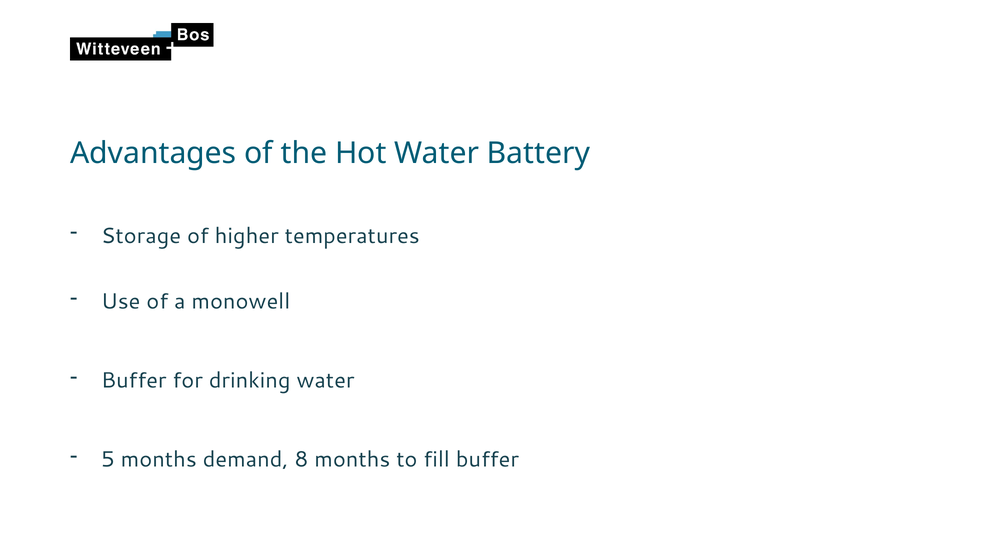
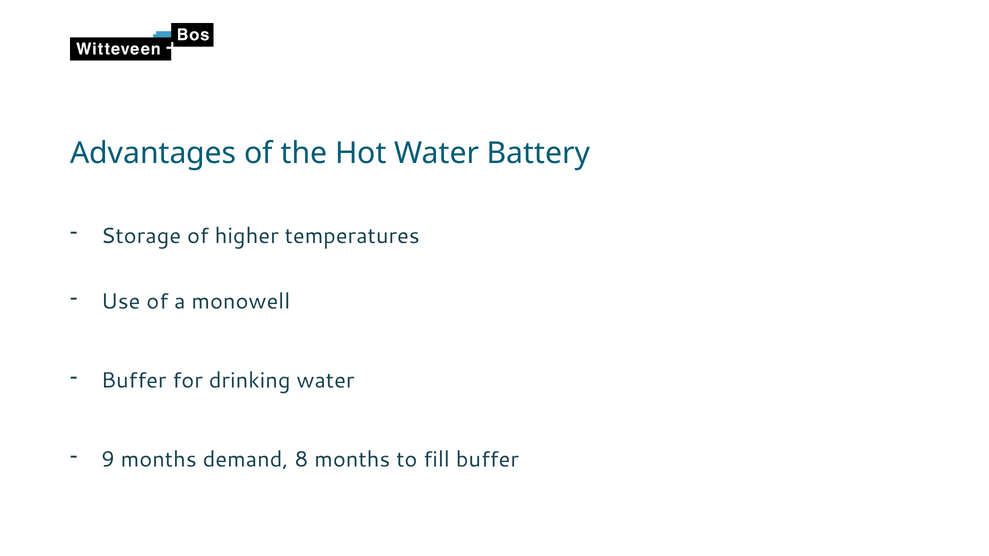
5: 5 -> 9 (108, 460)
